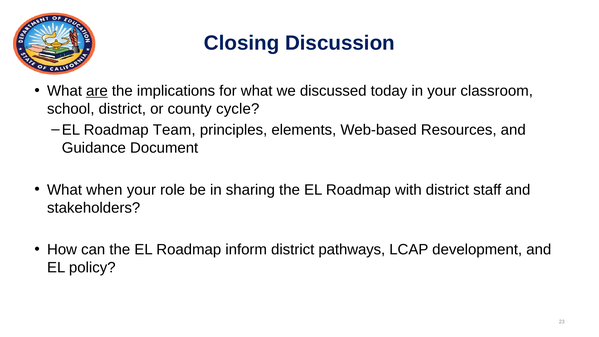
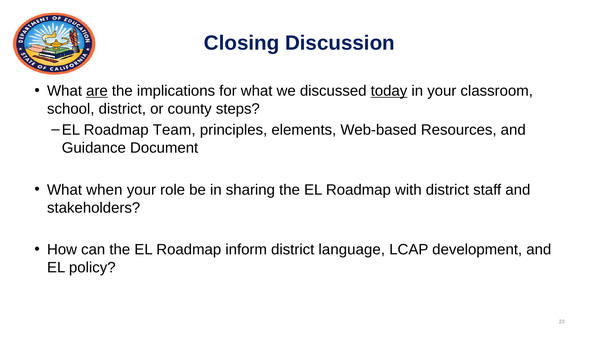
today underline: none -> present (389, 91)
cycle: cycle -> steps (238, 109)
pathways: pathways -> language (352, 250)
